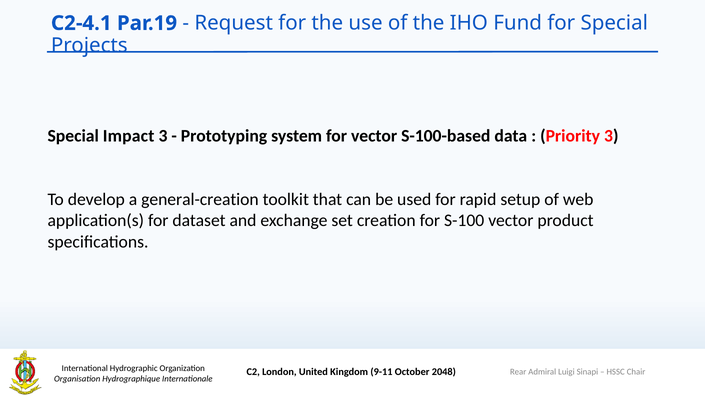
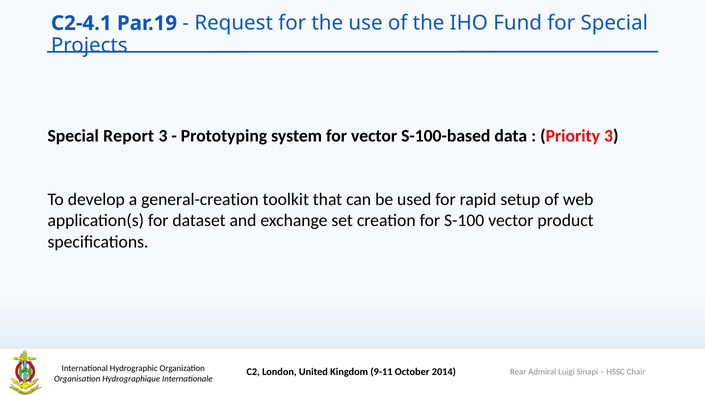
Impact: Impact -> Report (129, 136)
2048: 2048 -> 2014 (444, 372)
